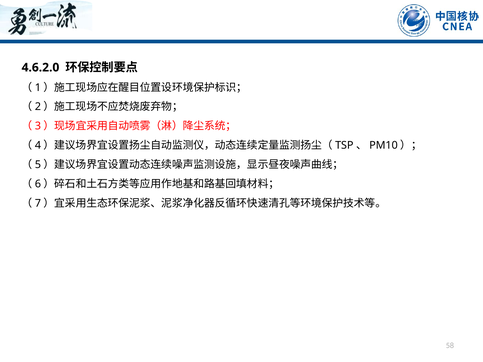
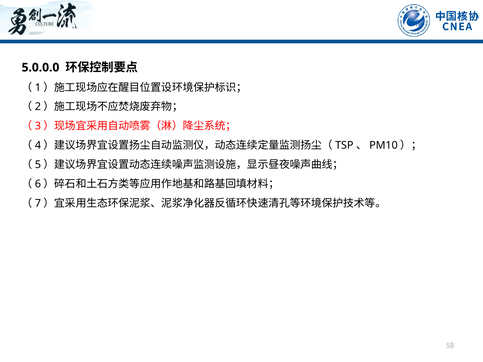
4.6.2.0: 4.6.2.0 -> 5.0.0.0 (40, 68)
